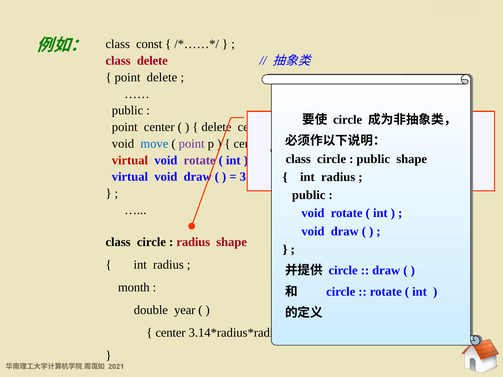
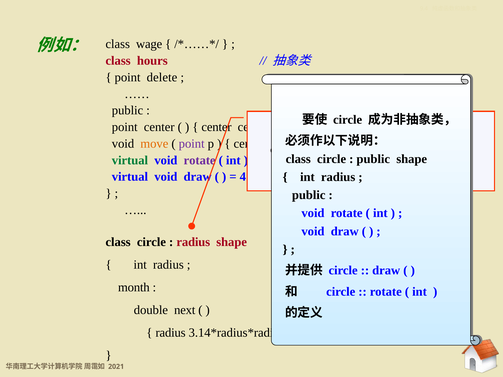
const: const -> wage (149, 44)
class delete: delete -> hours (152, 61)
delete: delete -> center (217, 127)
move colour: blue -> orange (154, 144)
virtual colour: red -> green (130, 160)
3: 3 -> 4 (243, 177)
year: year -> next (185, 310)
center: center -> radius (171, 333)
